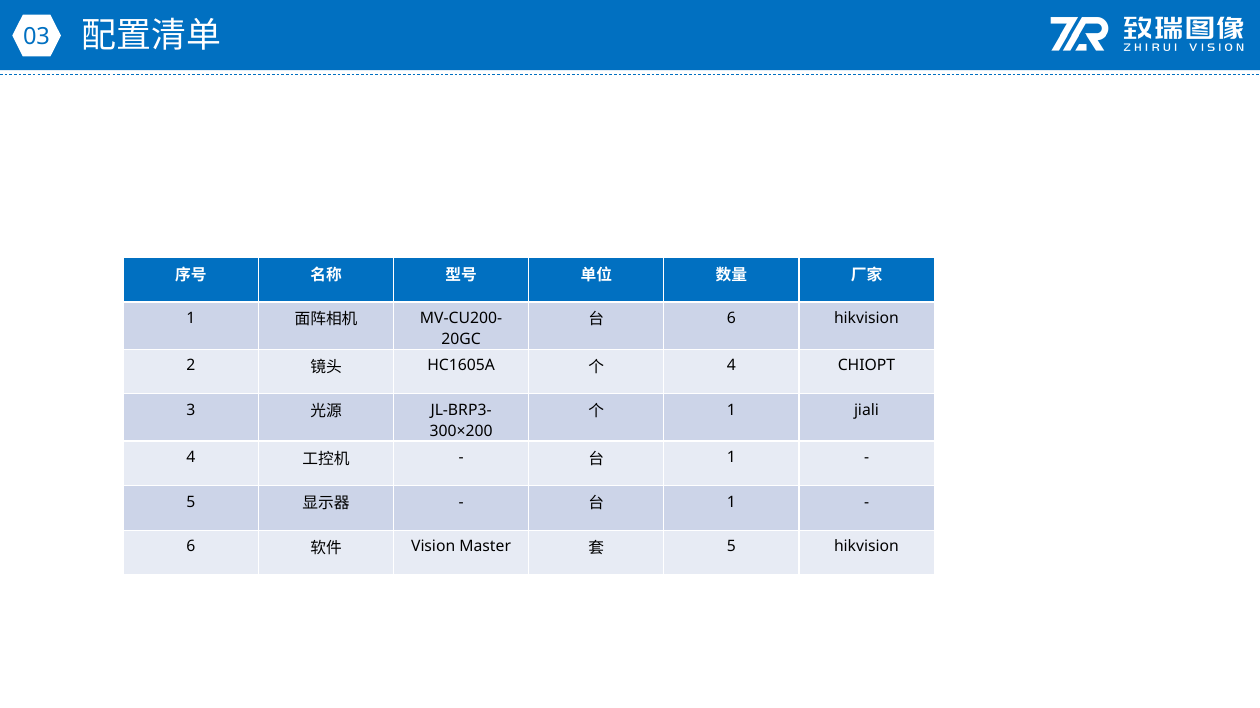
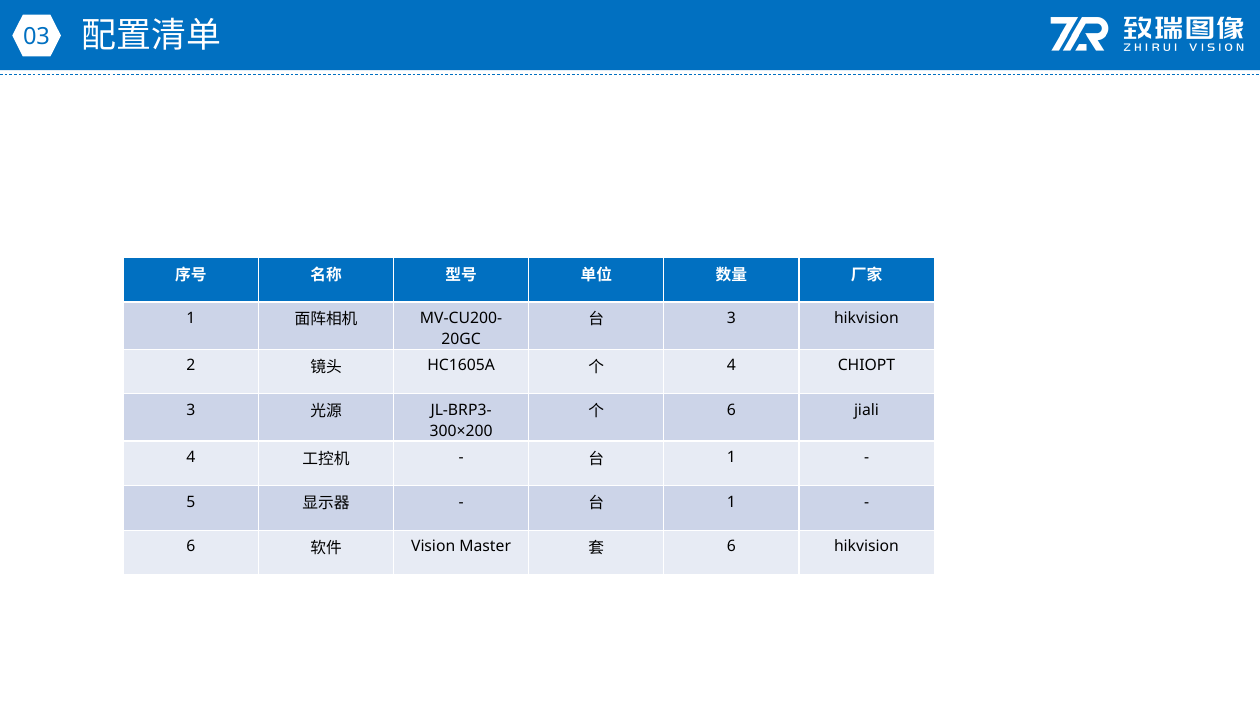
6: 6 -> 3 (731, 319)
1: 1 -> 6 (731, 411)
5: 5 -> 6 (731, 547)
